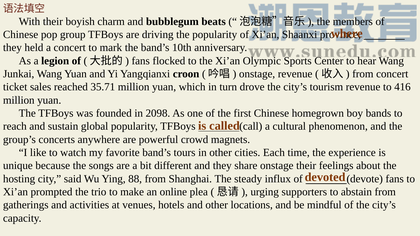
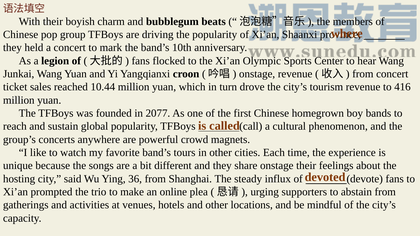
35.71: 35.71 -> 10.44 (103, 87)
2098: 2098 -> 2077 (158, 113)
88: 88 -> 36 (135, 179)
